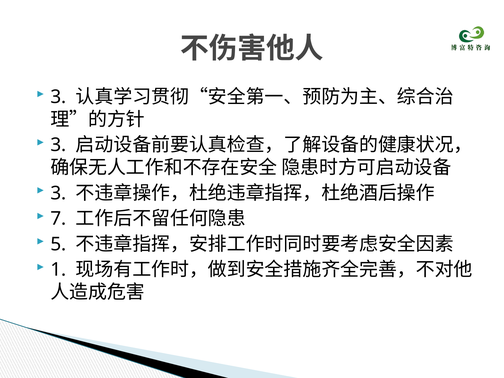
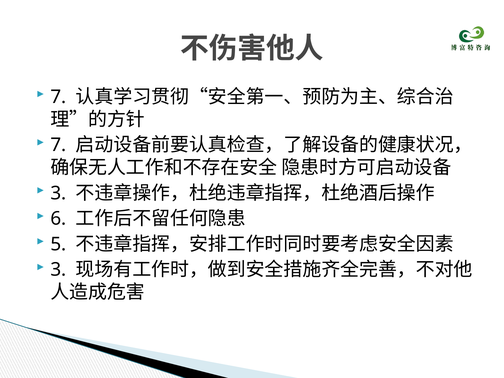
3: 3 -> 7 (58, 97)
3: 3 -> 7 (58, 145)
7: 7 -> 6 (58, 219)
1: 1 -> 3 (58, 270)
